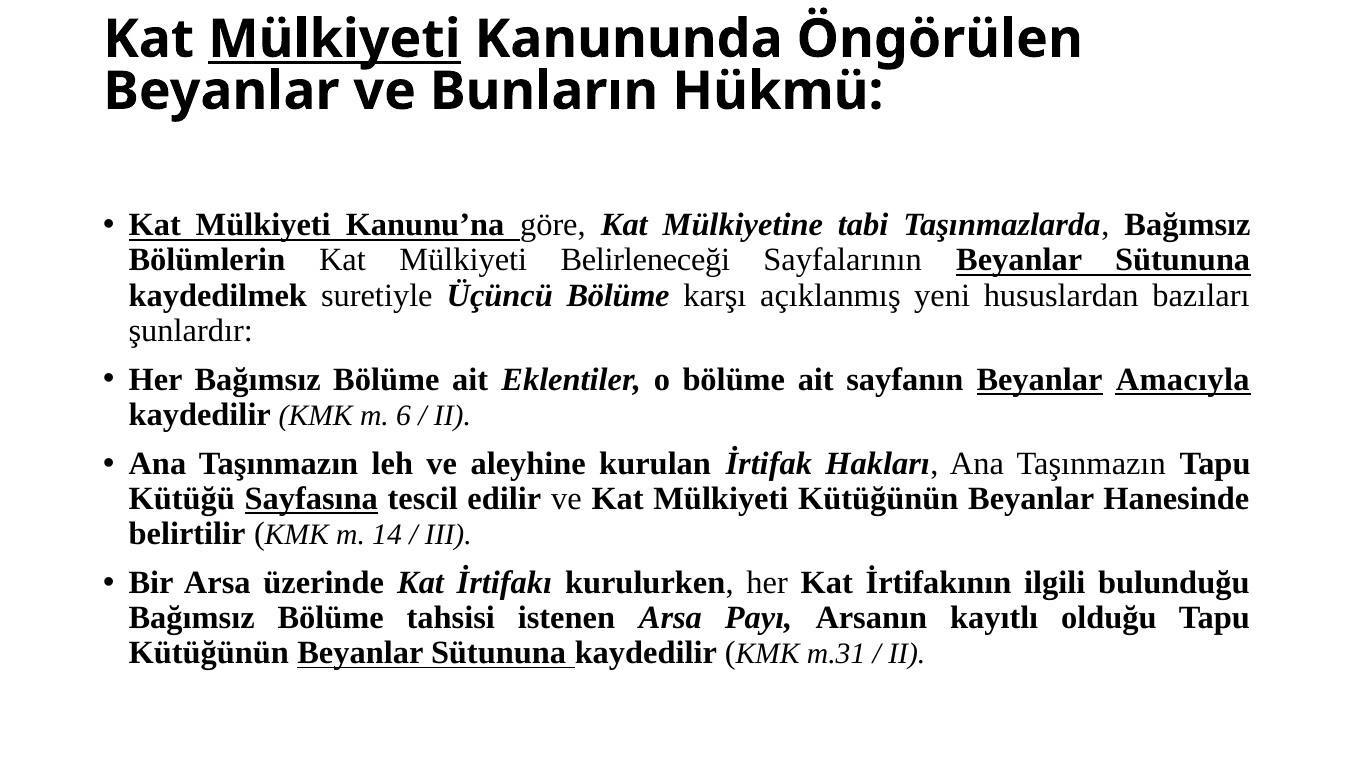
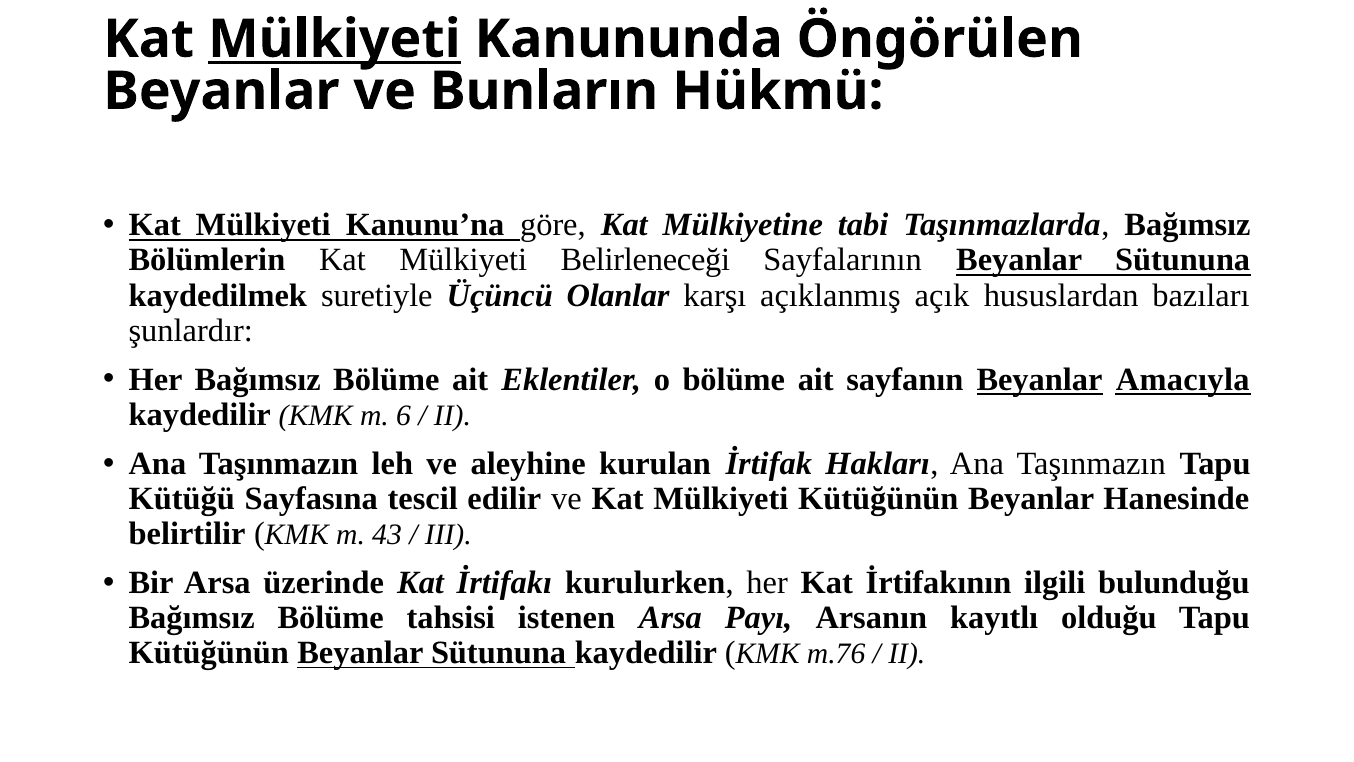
Üçüncü Bölüme: Bölüme -> Olanlar (618, 295)
yeni: yeni -> açık (942, 295)
Sayfasına underline: present -> none (311, 499)
14: 14 -> 43 (387, 534)
m.31: m.31 -> m.76 (836, 654)
